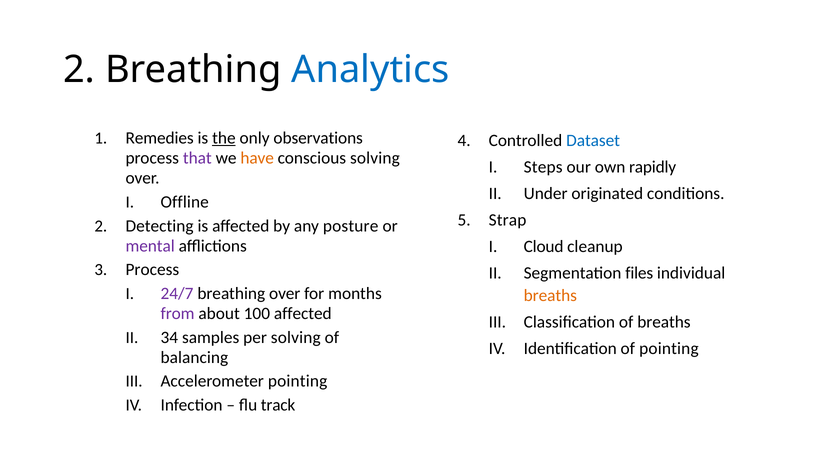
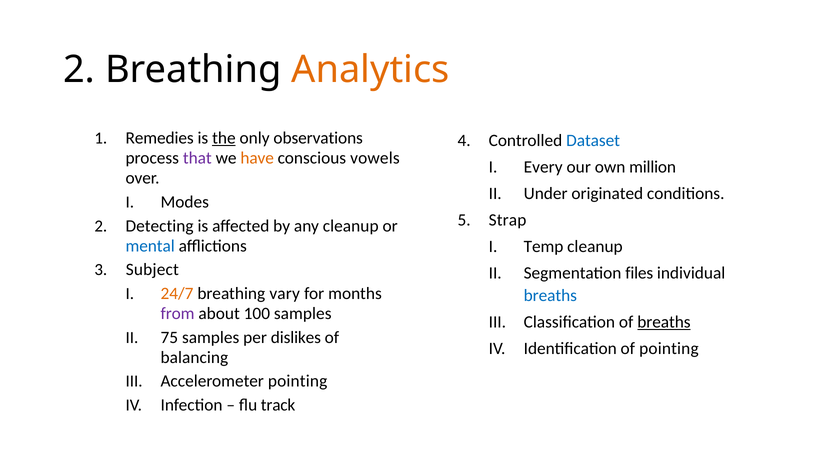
Analytics colour: blue -> orange (370, 70)
conscious solving: solving -> vowels (375, 158)
Steps: Steps -> Every (543, 167)
rapidly: rapidly -> million (653, 167)
Offline: Offline -> Modes (185, 202)
any posture: posture -> cleanup (351, 226)
mental colour: purple -> blue (150, 246)
Cloud: Cloud -> Temp (544, 247)
Process: Process -> Subject (152, 270)
24/7 colour: purple -> orange (177, 294)
breathing over: over -> vary (285, 294)
breaths colour: orange -> blue (550, 295)
100 affected: affected -> samples (303, 313)
breaths underline: none -> present (664, 322)
34: 34 -> 75 (169, 337)
per solving: solving -> dislikes (296, 337)
